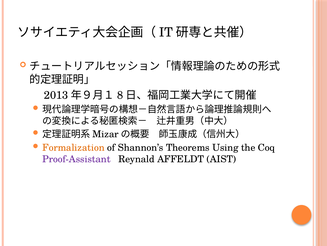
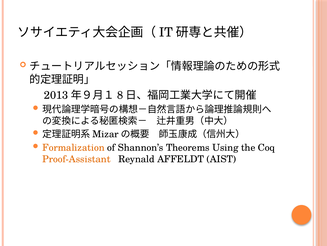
Proof-Assistant colour: purple -> orange (76, 159)
